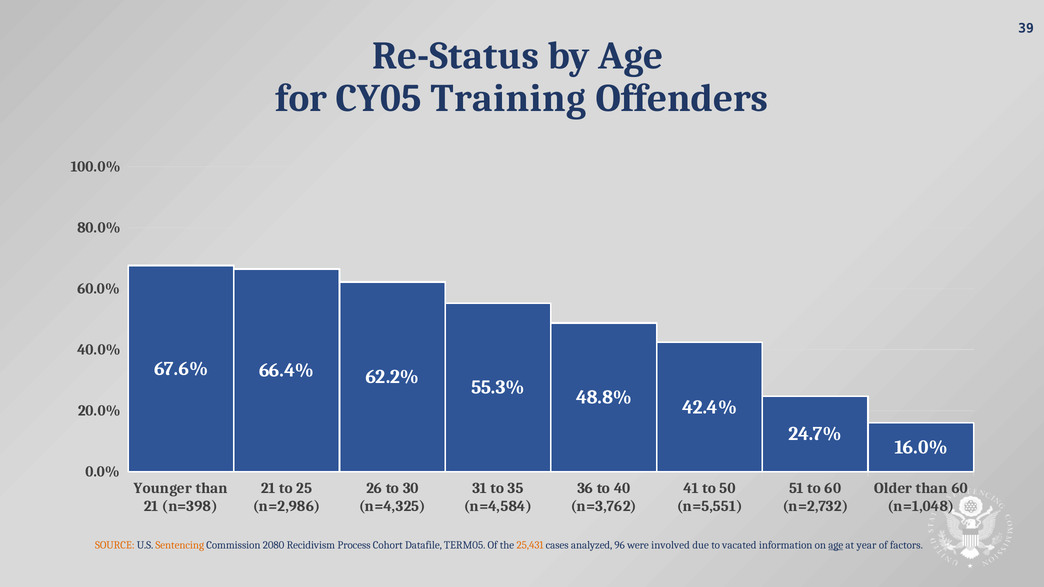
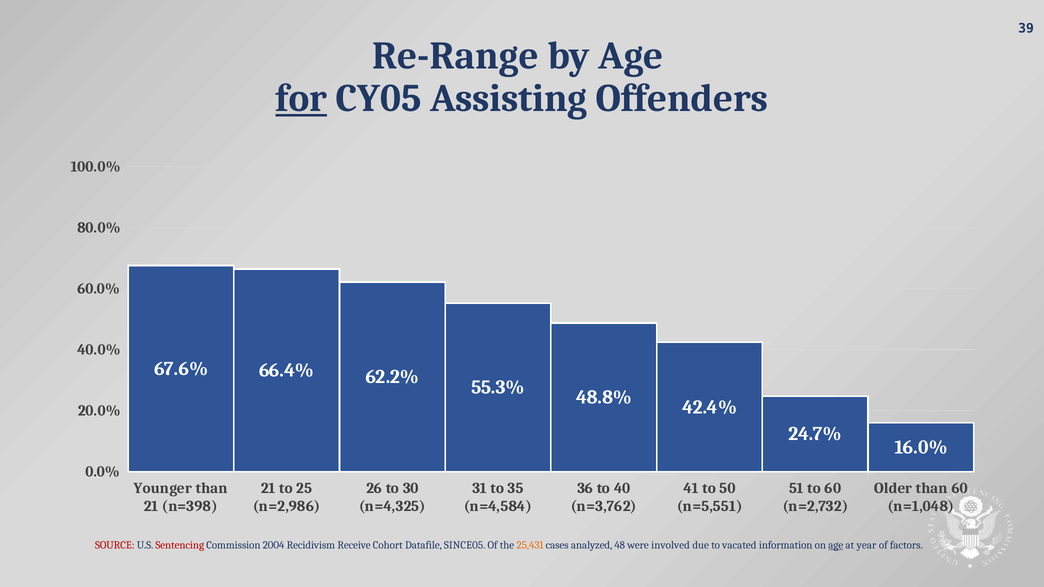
Re-Status: Re-Status -> Re-Range (456, 56)
for underline: none -> present (301, 98)
Training: Training -> Assisting (509, 98)
SOURCE colour: orange -> red (115, 545)
Sentencing colour: orange -> red (180, 545)
2080: 2080 -> 2004 (274, 545)
Process: Process -> Receive (354, 545)
TERM05: TERM05 -> SINCE05 (465, 545)
96: 96 -> 48 (620, 545)
